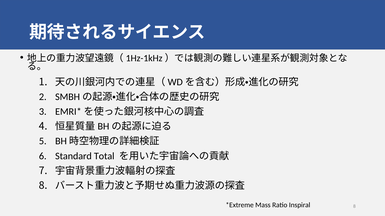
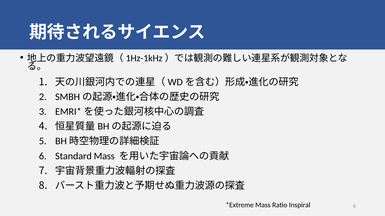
Standard Total: Total -> Mass (104, 156)
